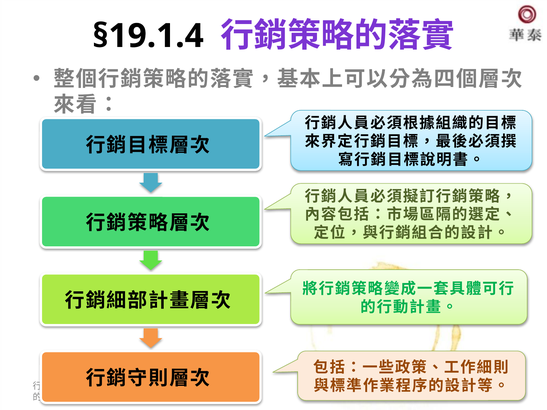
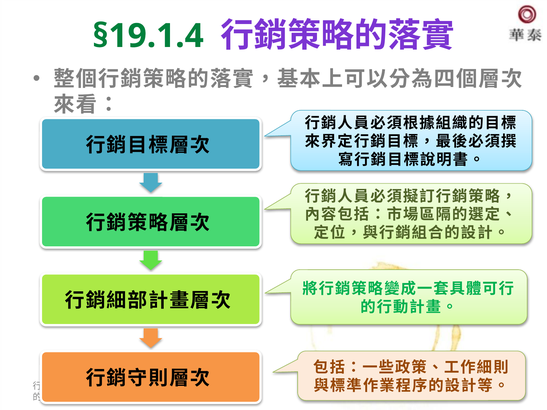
§19.1.4 colour: black -> green (148, 36)
